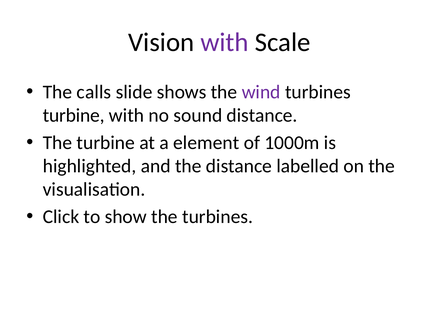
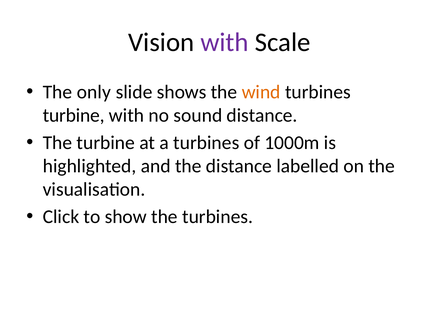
calls: calls -> only (94, 92)
wind colour: purple -> orange (261, 92)
a element: element -> turbines (206, 143)
